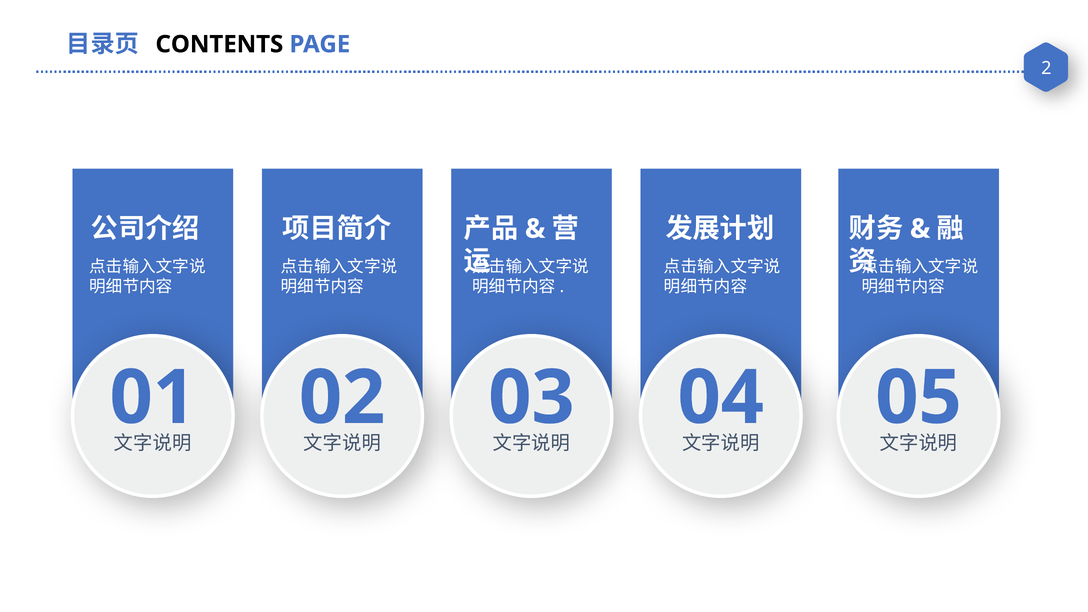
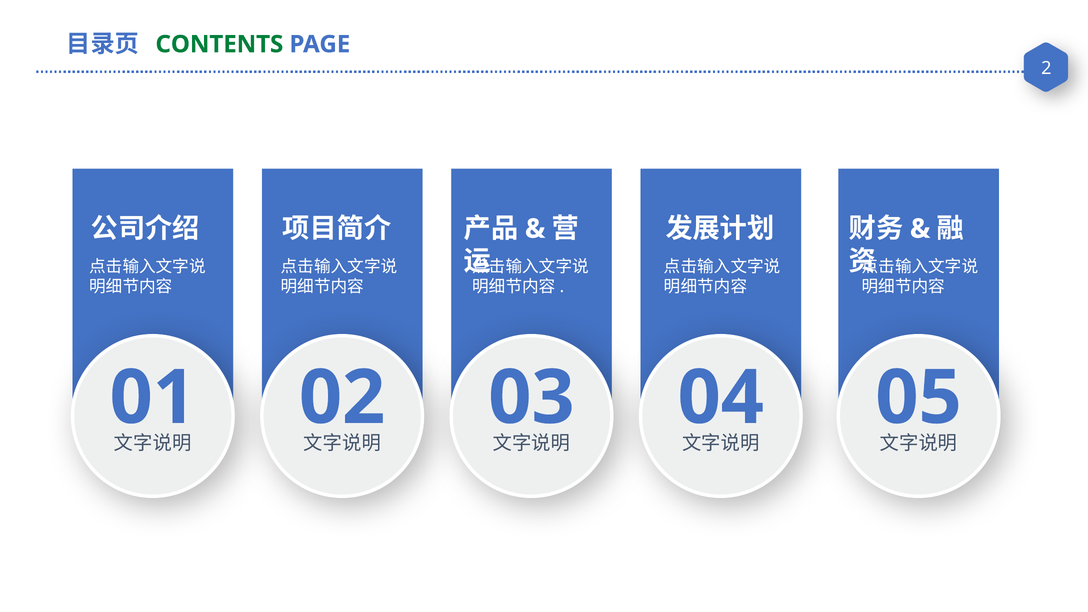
CONTENTS colour: black -> green (219, 44)
